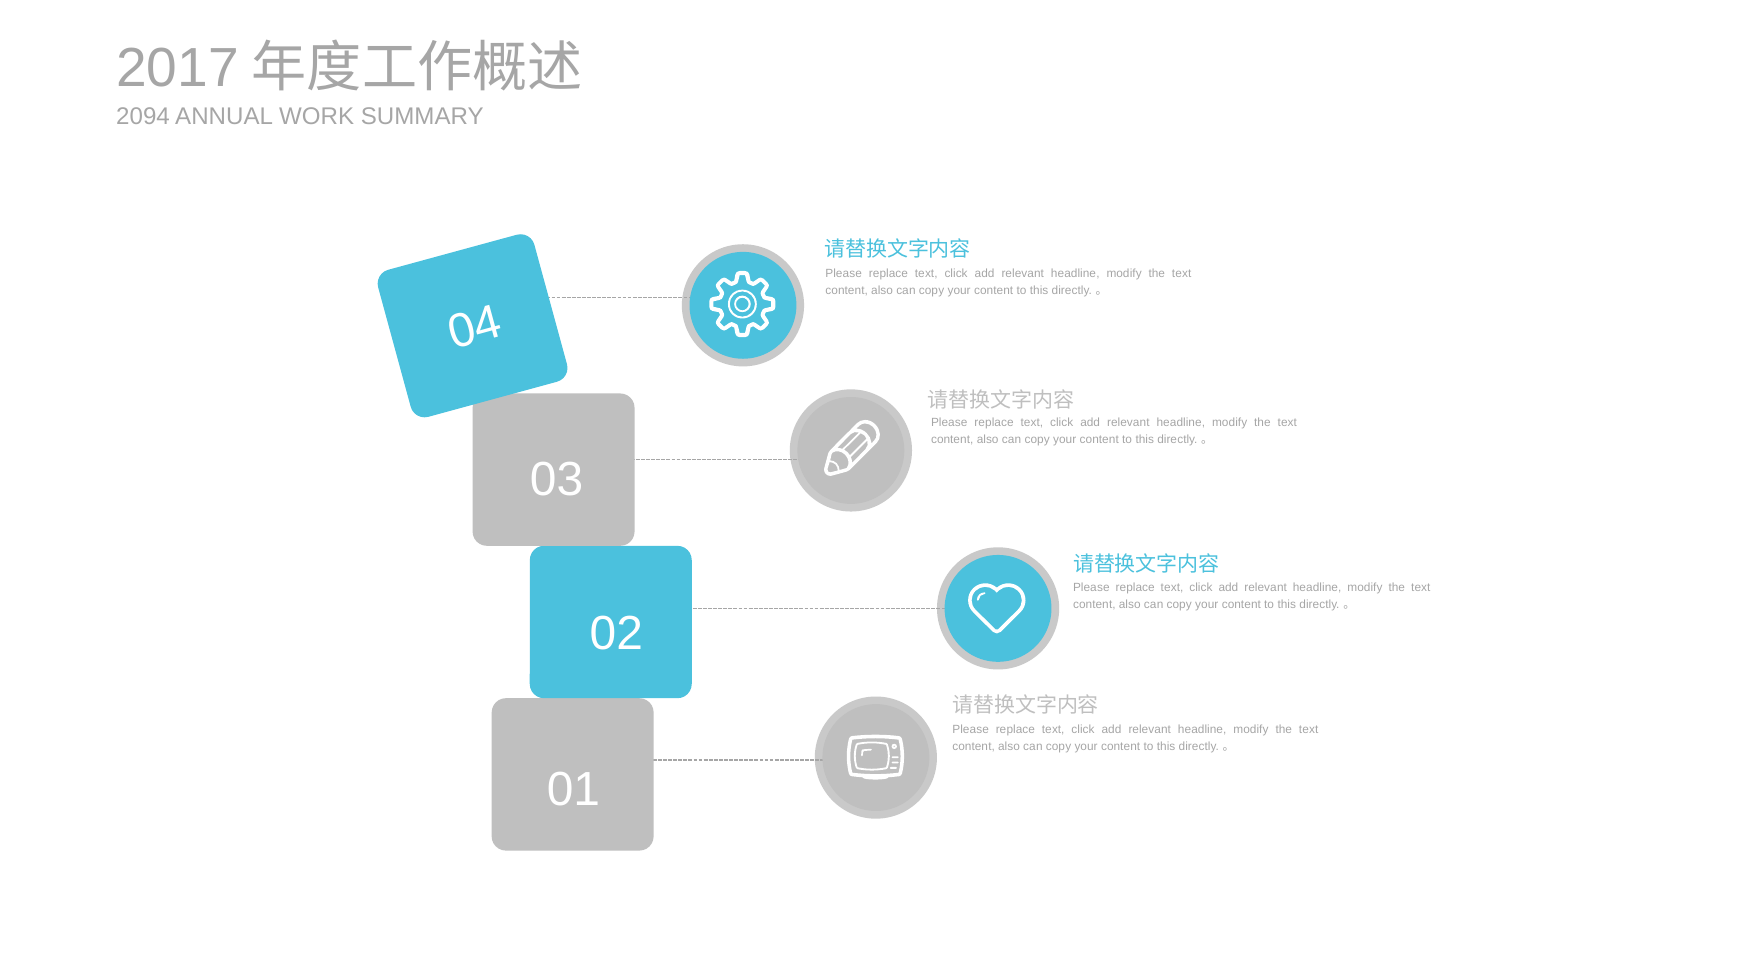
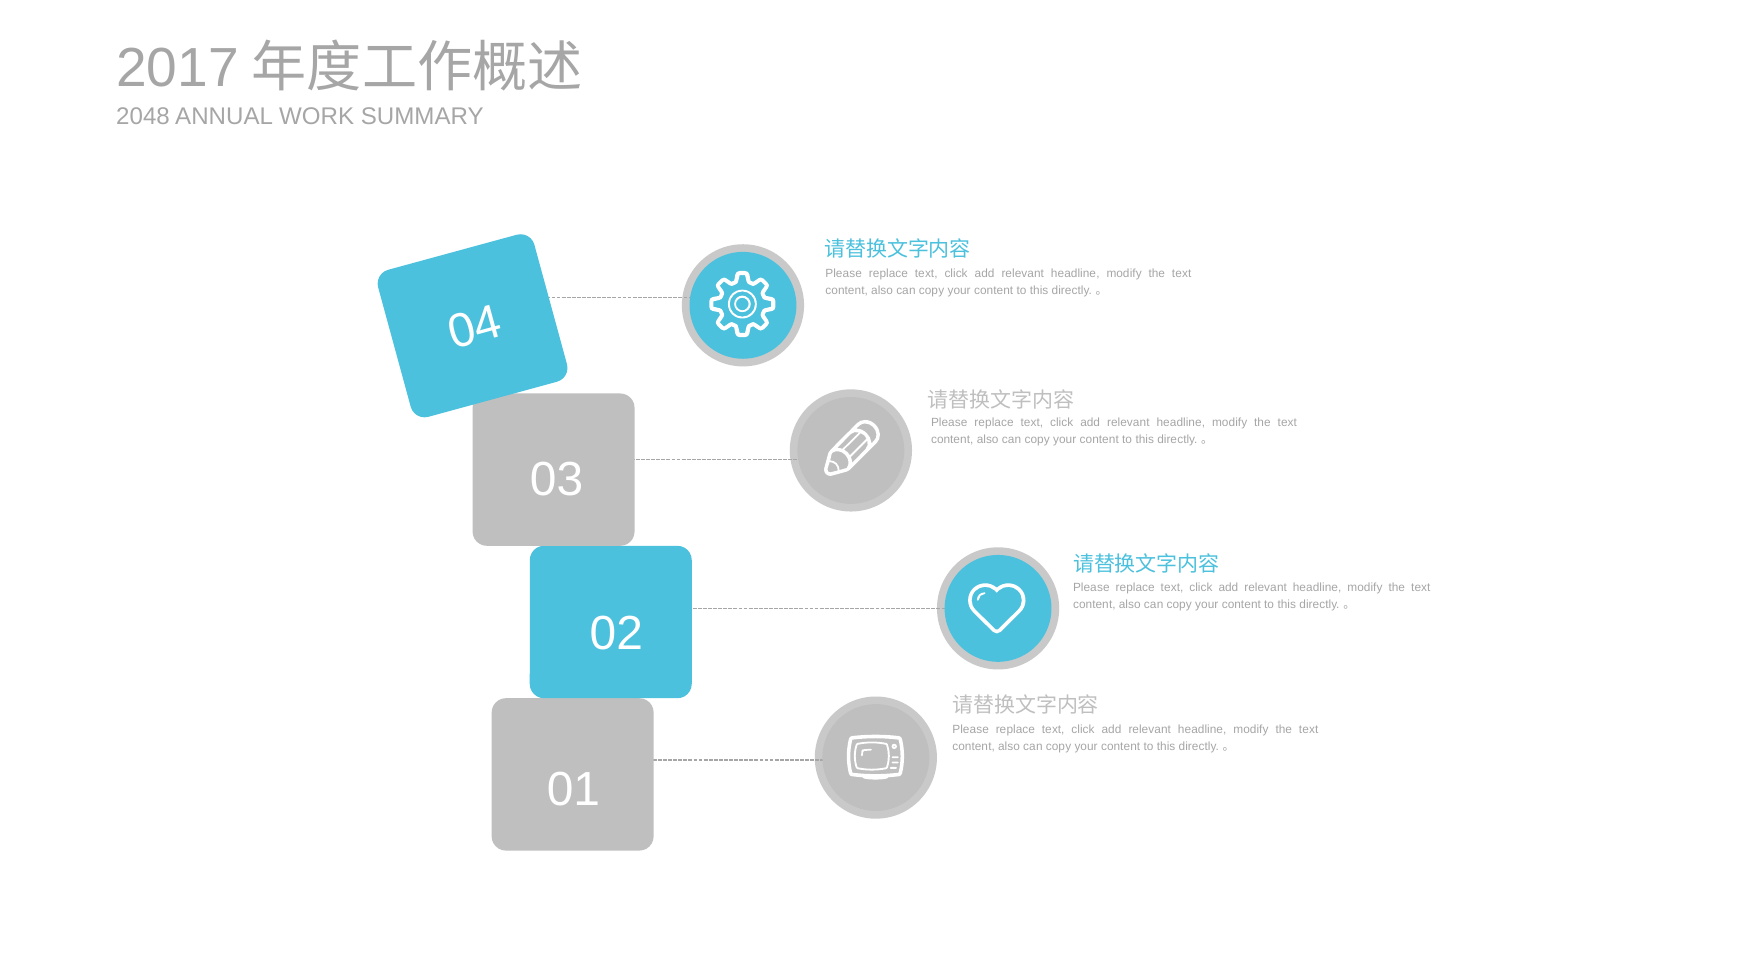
2094: 2094 -> 2048 (143, 117)
